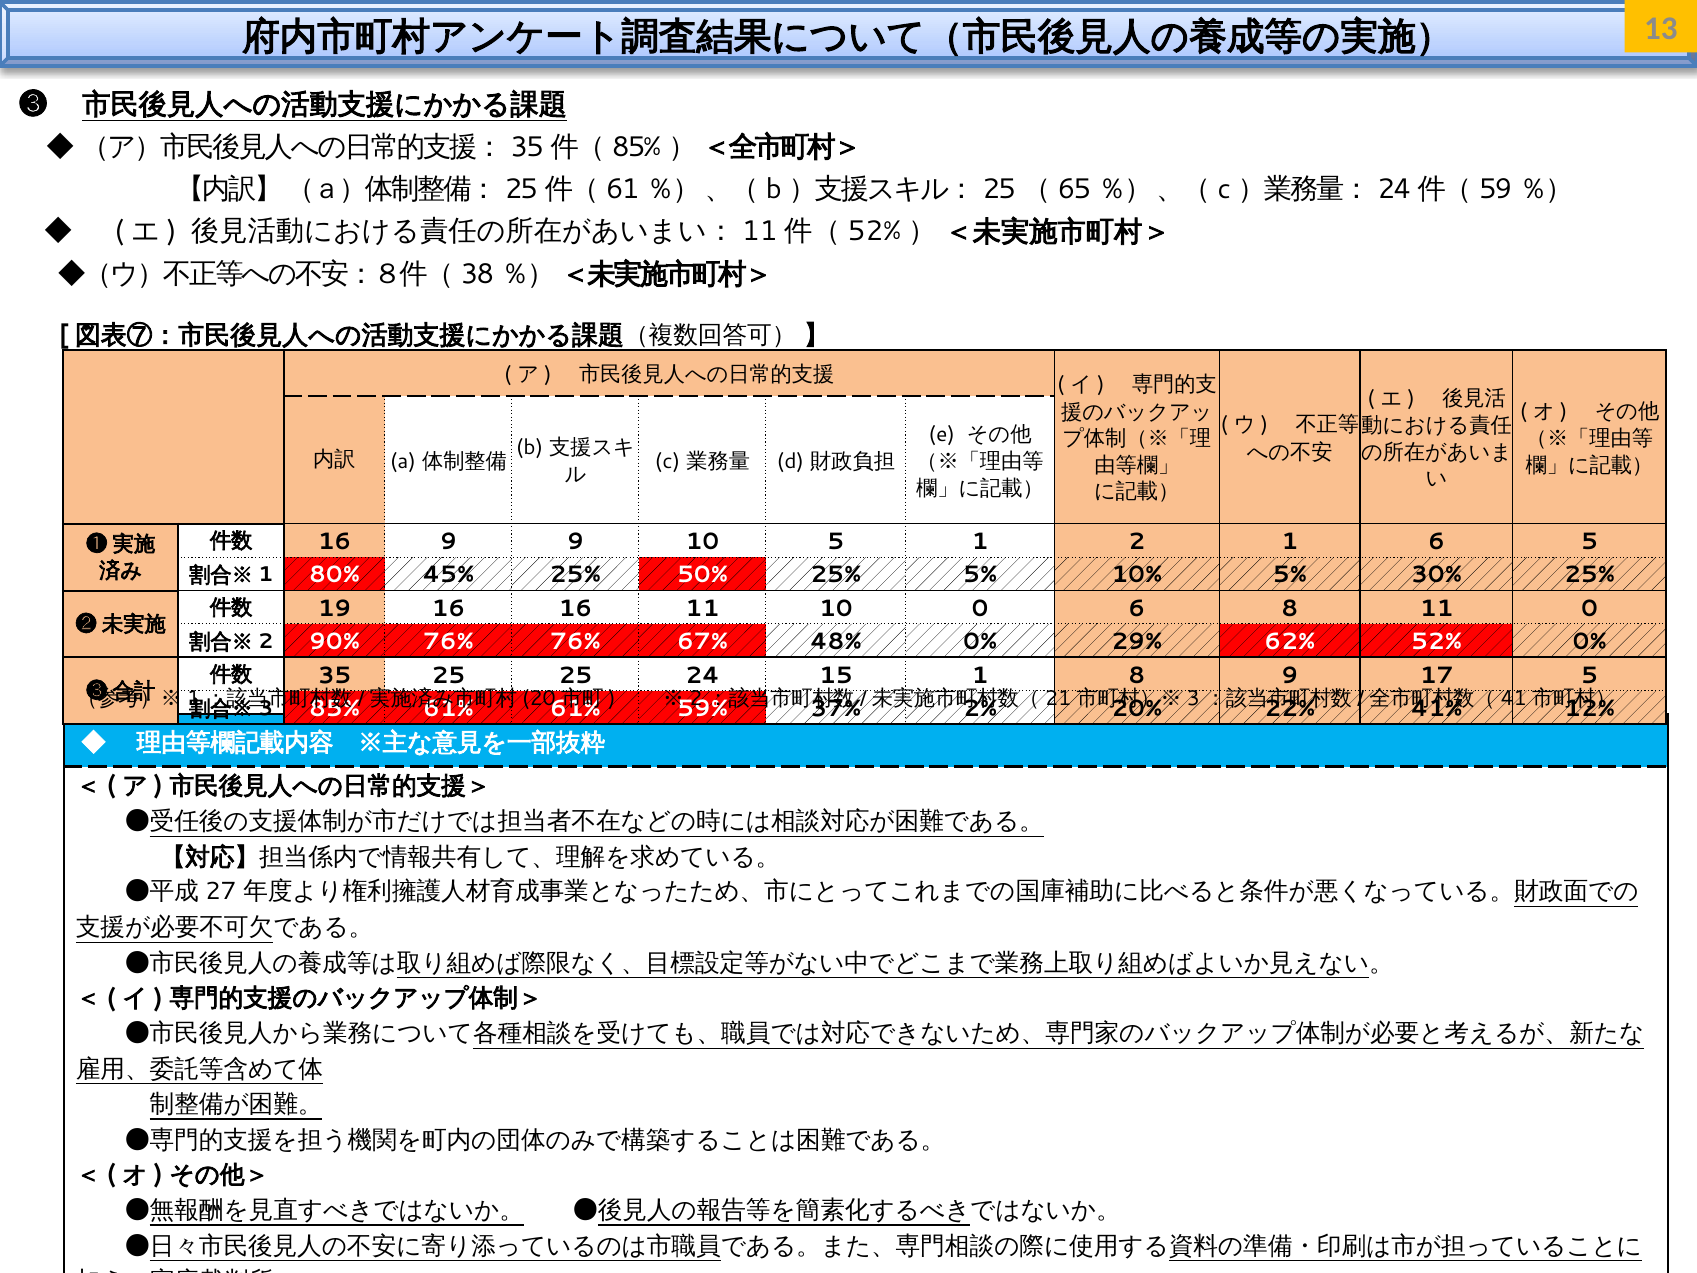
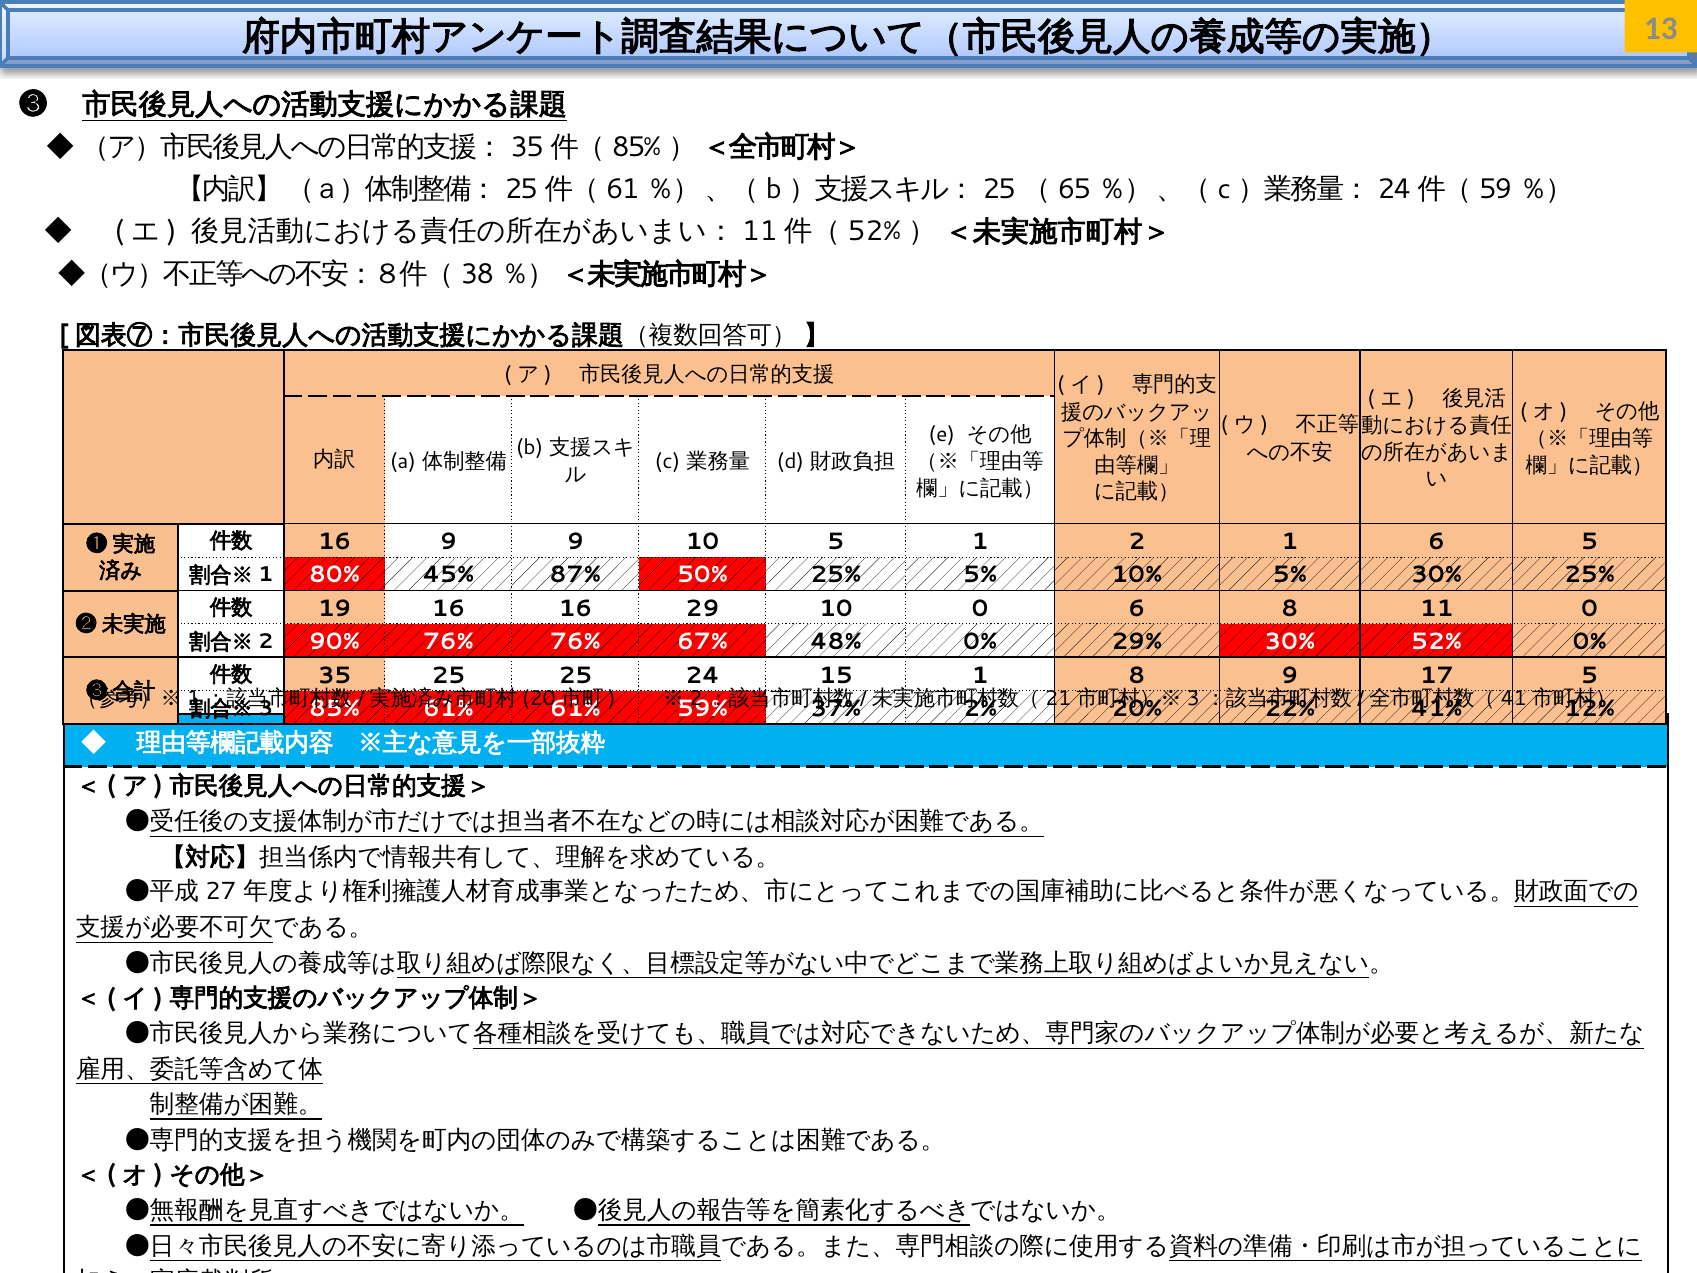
45% 25%: 25% -> 87% (575, 575)
16 11: 11 -> 29 (702, 608)
29% 62%: 62% -> 30% (1290, 642)
